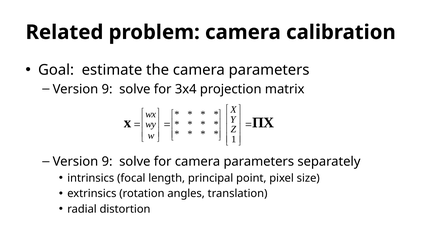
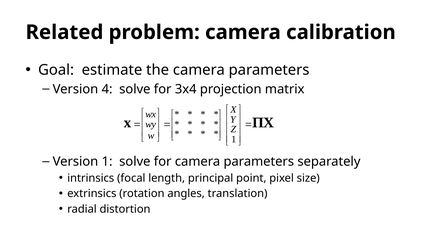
9: 9 -> 4 (107, 89)
9: 9 -> 1 (107, 162)
